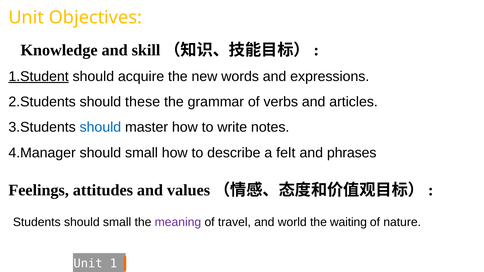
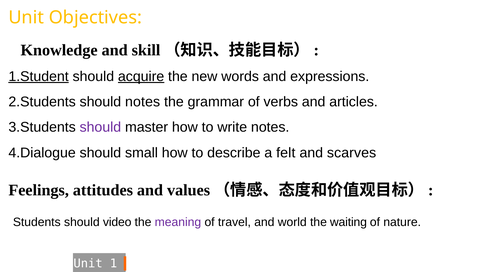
acquire underline: none -> present (141, 77)
should these: these -> notes (143, 102)
should colour: blue -> purple (100, 127)
4.Manager: 4.Manager -> 4.Dialogue (42, 153)
phrases: phrases -> scarves (352, 153)
Students should small: small -> video (117, 222)
